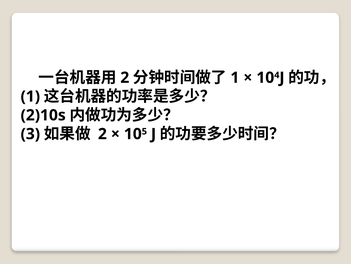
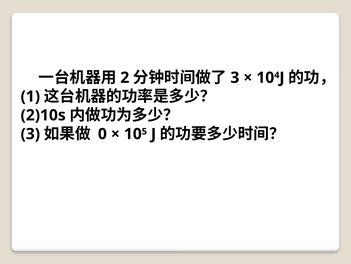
1: 1 -> 3 (235, 77)
2: 2 -> 0 (102, 134)
